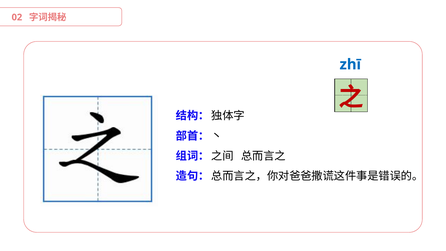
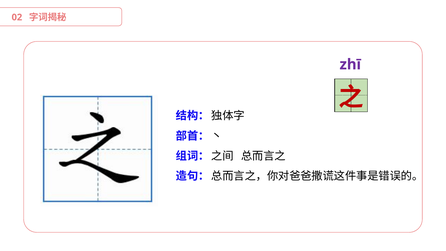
zhī colour: blue -> purple (350, 64)
